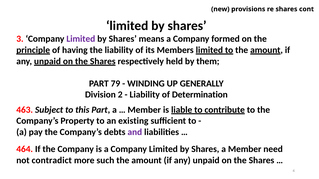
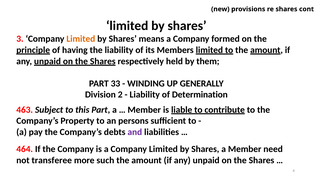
Limited colour: purple -> orange (81, 39)
79: 79 -> 33 (115, 84)
existing: existing -> persons (133, 121)
contradict: contradict -> transferee (52, 161)
